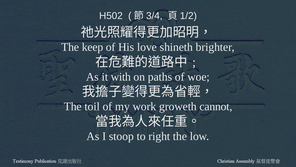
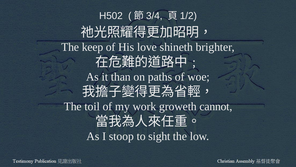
with: with -> than (121, 77)
right: right -> sight (159, 136)
